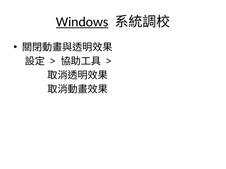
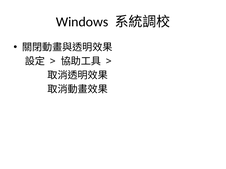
Windows underline: present -> none (82, 22)
